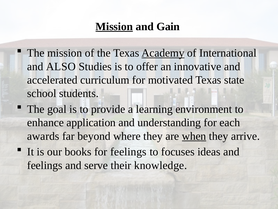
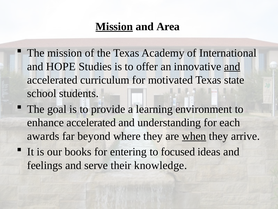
Gain: Gain -> Area (168, 27)
Academy underline: present -> none (163, 53)
ALSO: ALSO -> HOPE (61, 66)
and underline: none -> present (232, 66)
enhance application: application -> accelerated (91, 122)
for feelings: feelings -> entering (128, 151)
focuses: focuses -> focused (178, 151)
